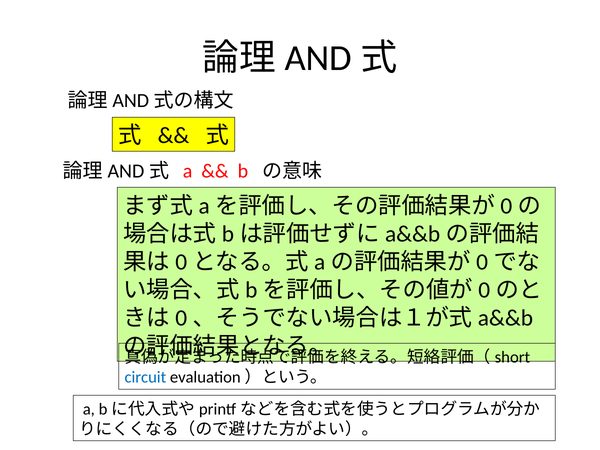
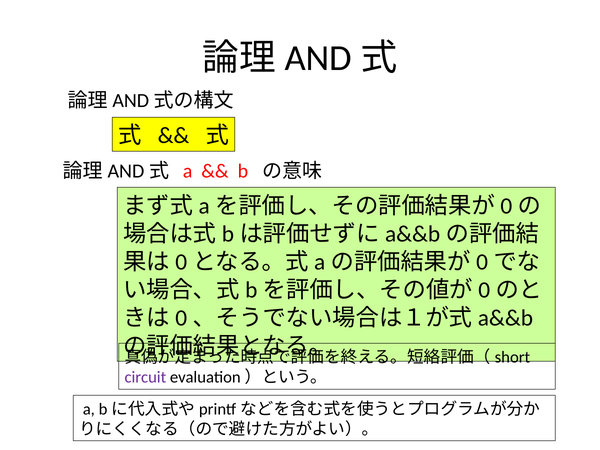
circuit colour: blue -> purple (145, 377)
